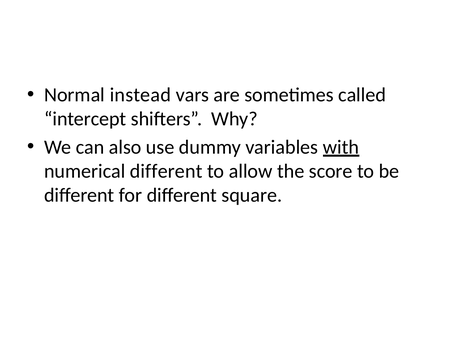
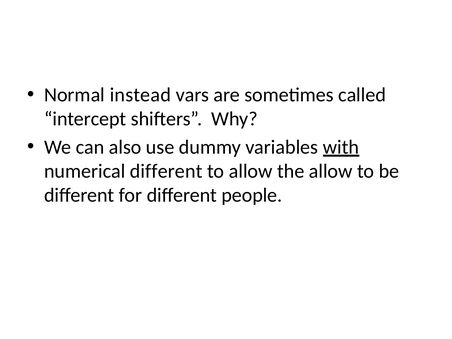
the score: score -> allow (331, 171)
square: square -> people (252, 195)
